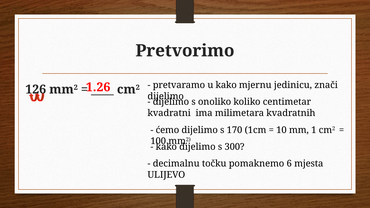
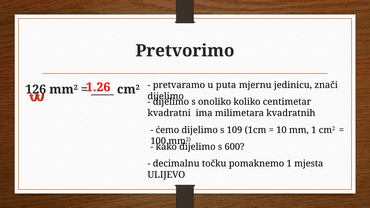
u kako: kako -> puta (226, 85)
170: 170 -> 109 (235, 130)
300: 300 -> 600 (234, 147)
pomaknemo 6: 6 -> 1 (289, 164)
